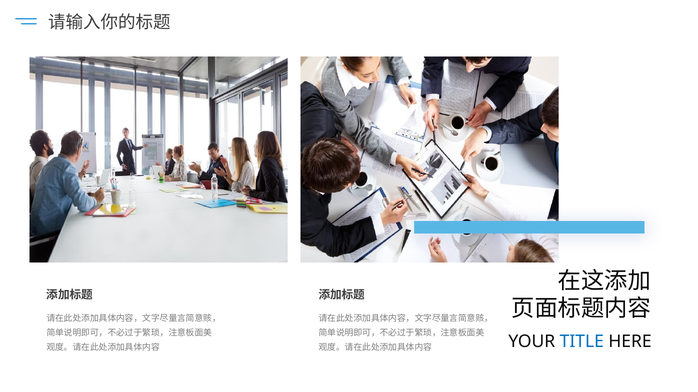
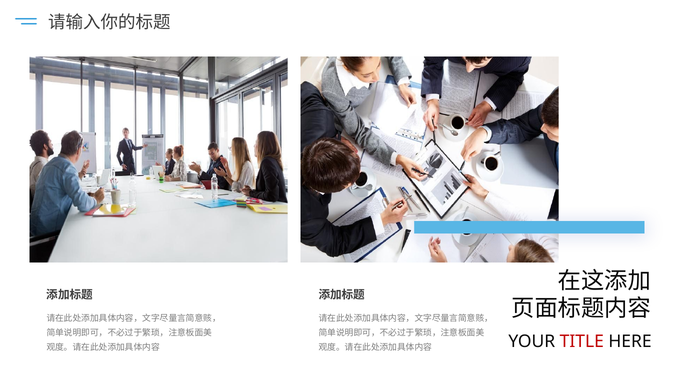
TITLE colour: blue -> red (582, 342)
